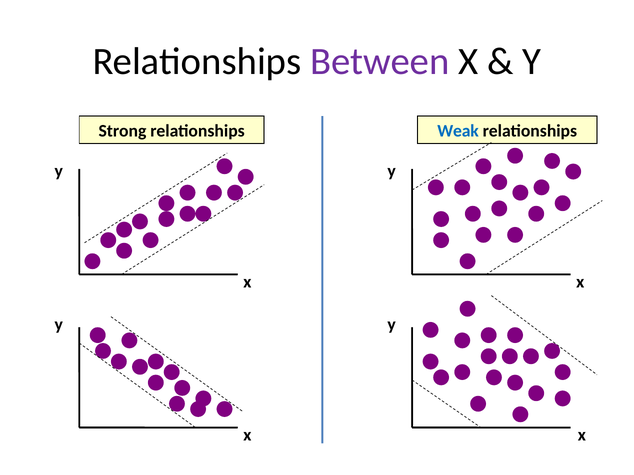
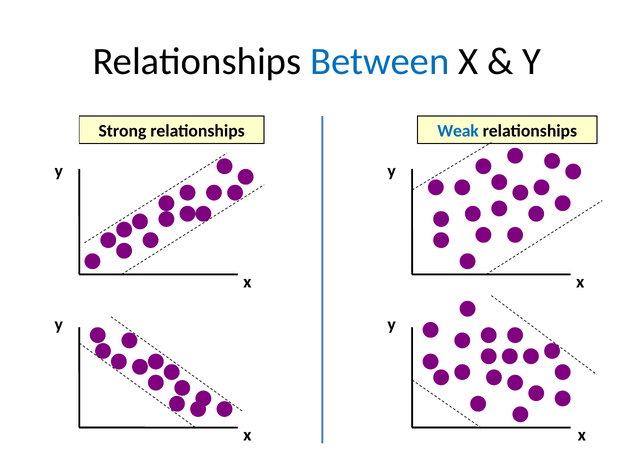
Between colour: purple -> blue (380, 61)
